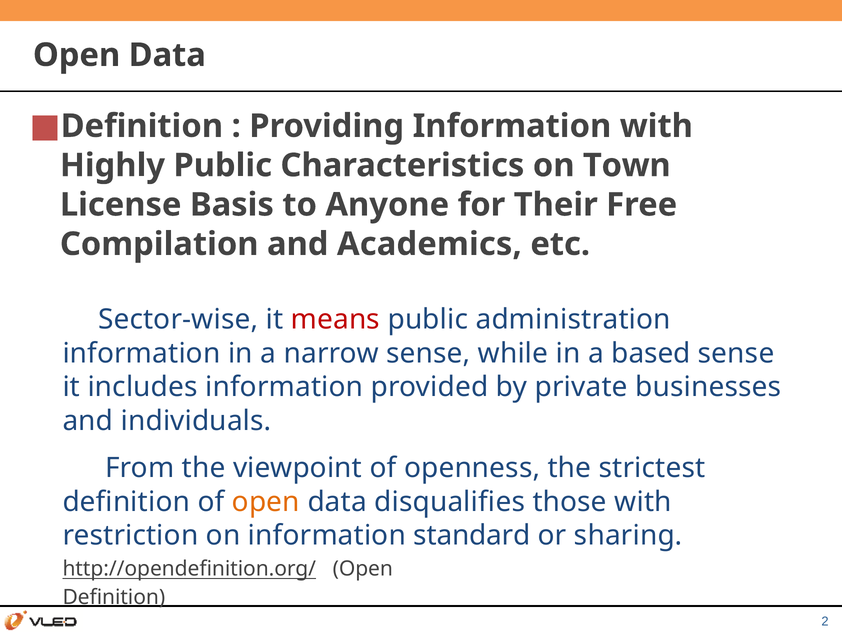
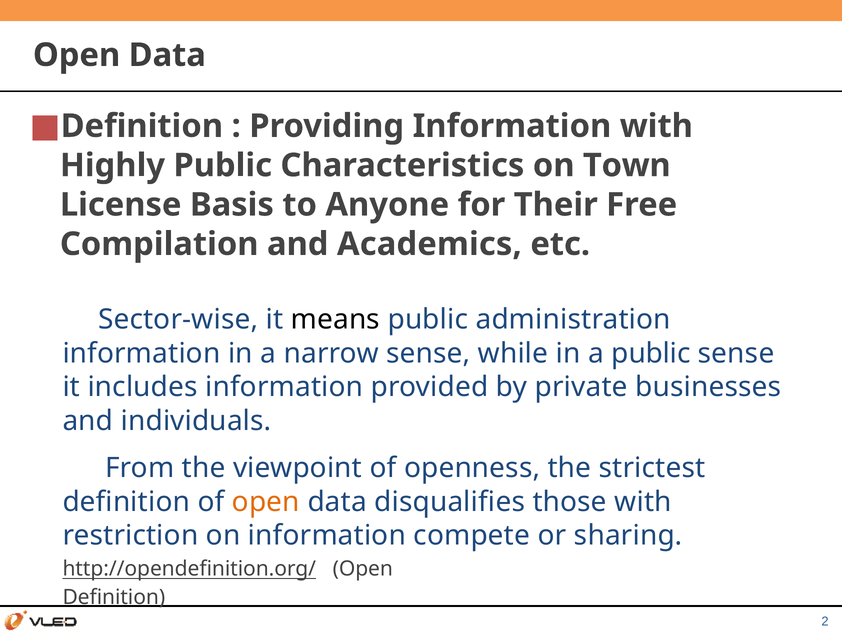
means colour: red -> black (335, 319)
a based: based -> public (651, 353)
standard: standard -> compete (472, 535)
